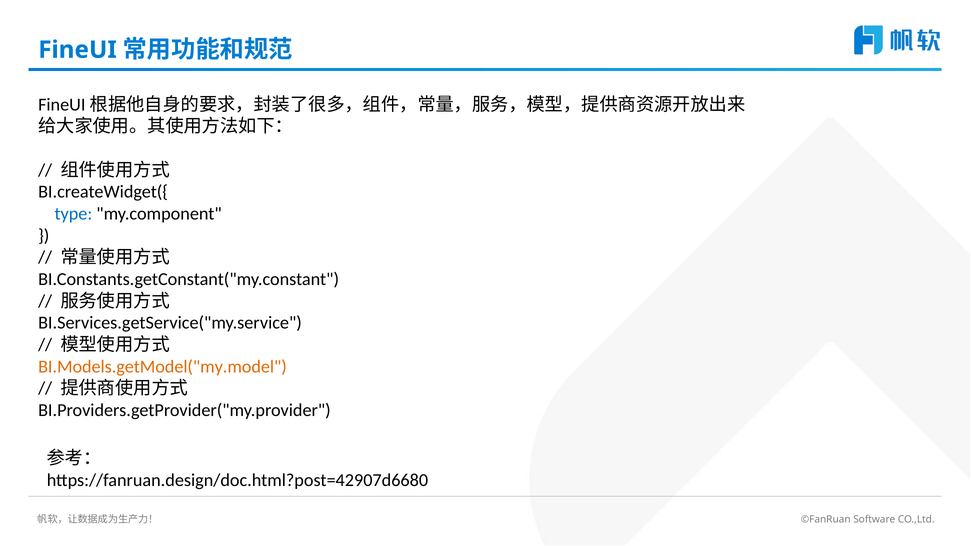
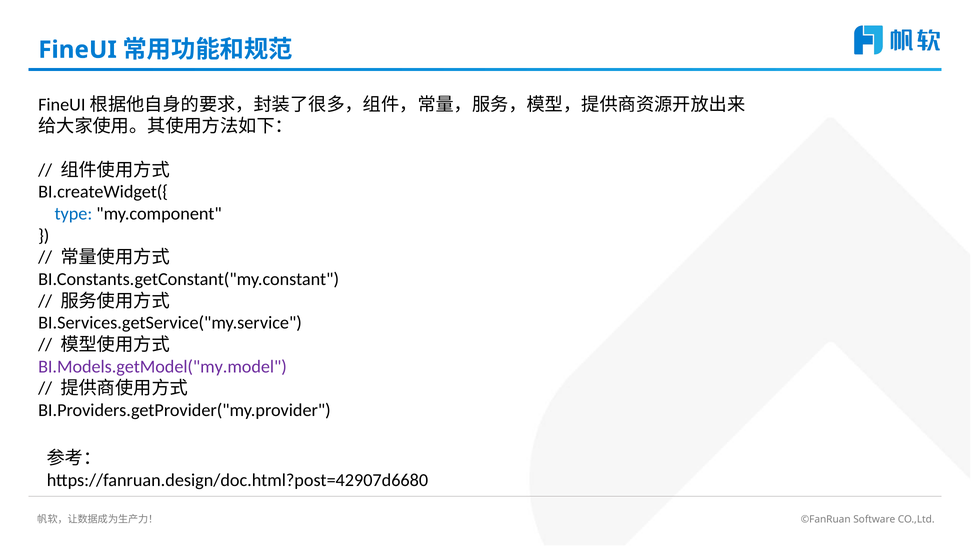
BI.Models.getModel("my.model colour: orange -> purple (162, 367)
